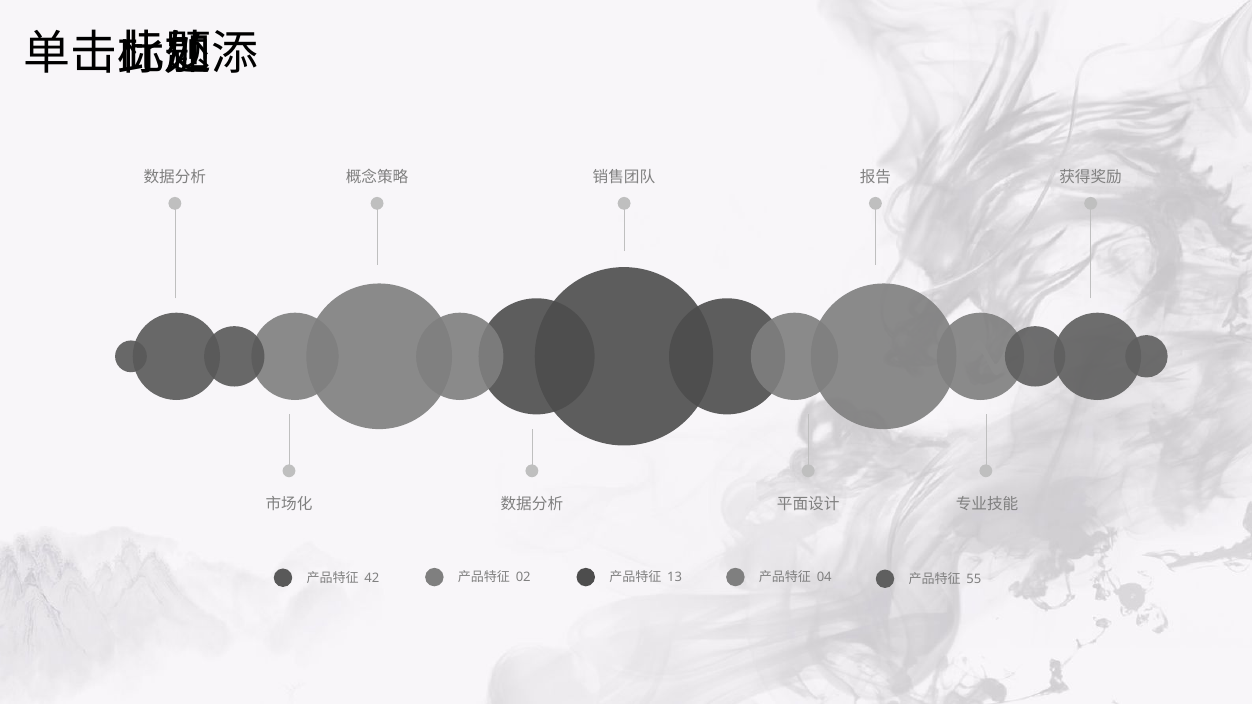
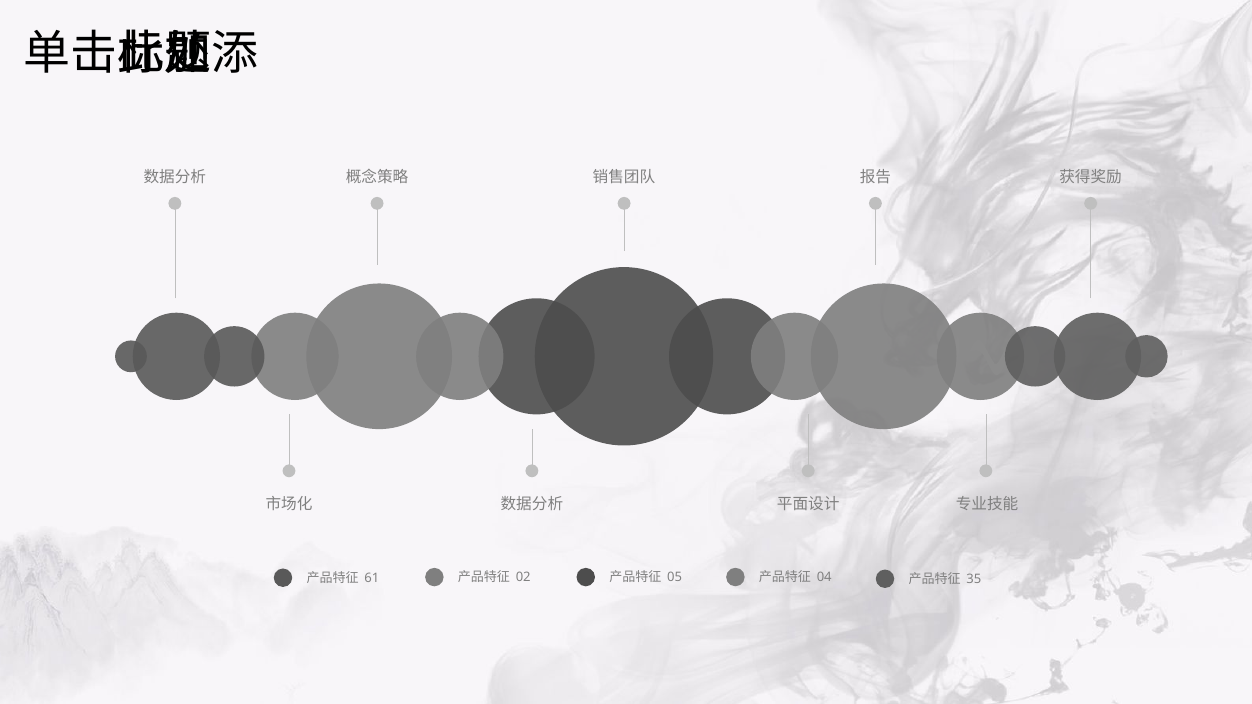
13: 13 -> 05 (675, 578)
42: 42 -> 61 (372, 578)
55: 55 -> 35 (974, 579)
